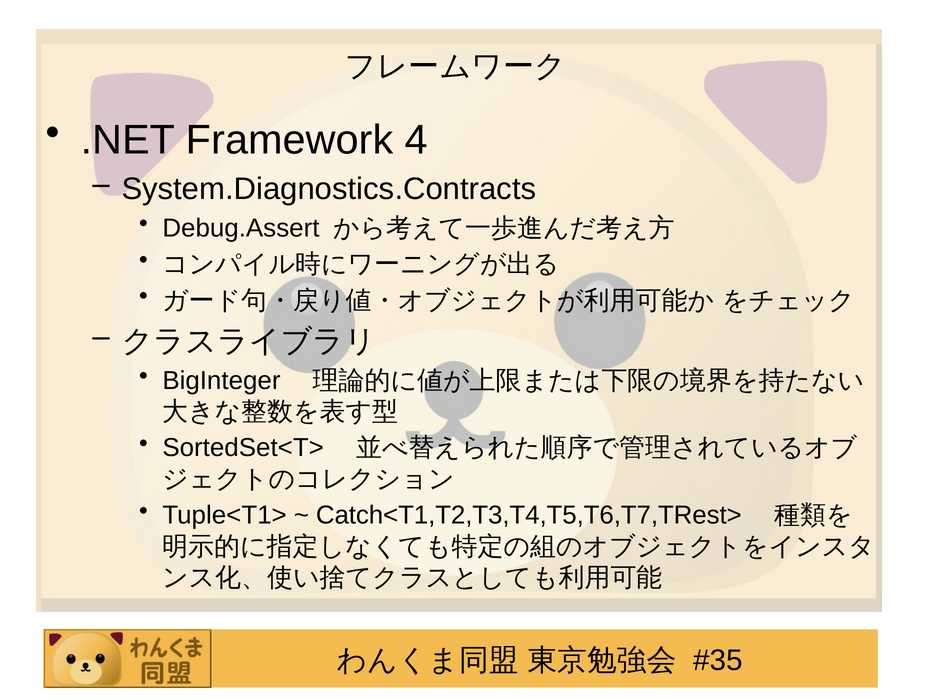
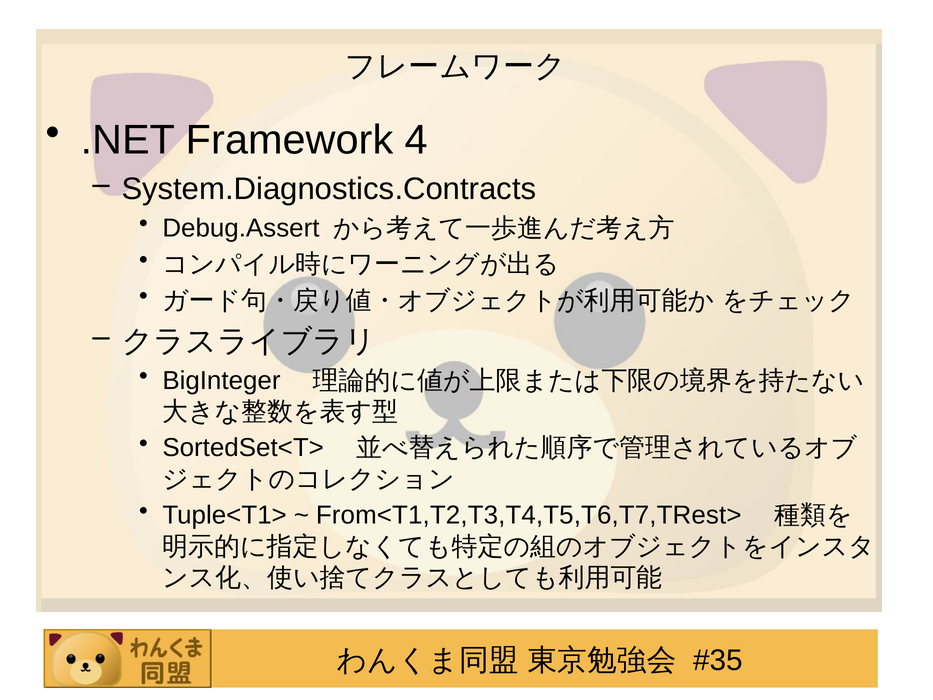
Catch<T1,T2,T3,T4,T5,T6,T7,TRest>: Catch<T1,T2,T3,T4,T5,T6,T7,TRest> -> From<T1,T2,T3,T4,T5,T6,T7,TRest> (529, 515)
